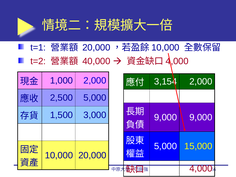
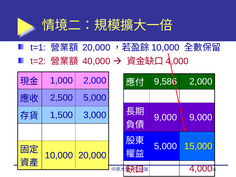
3,154: 3,154 -> 9,586 (166, 82)
